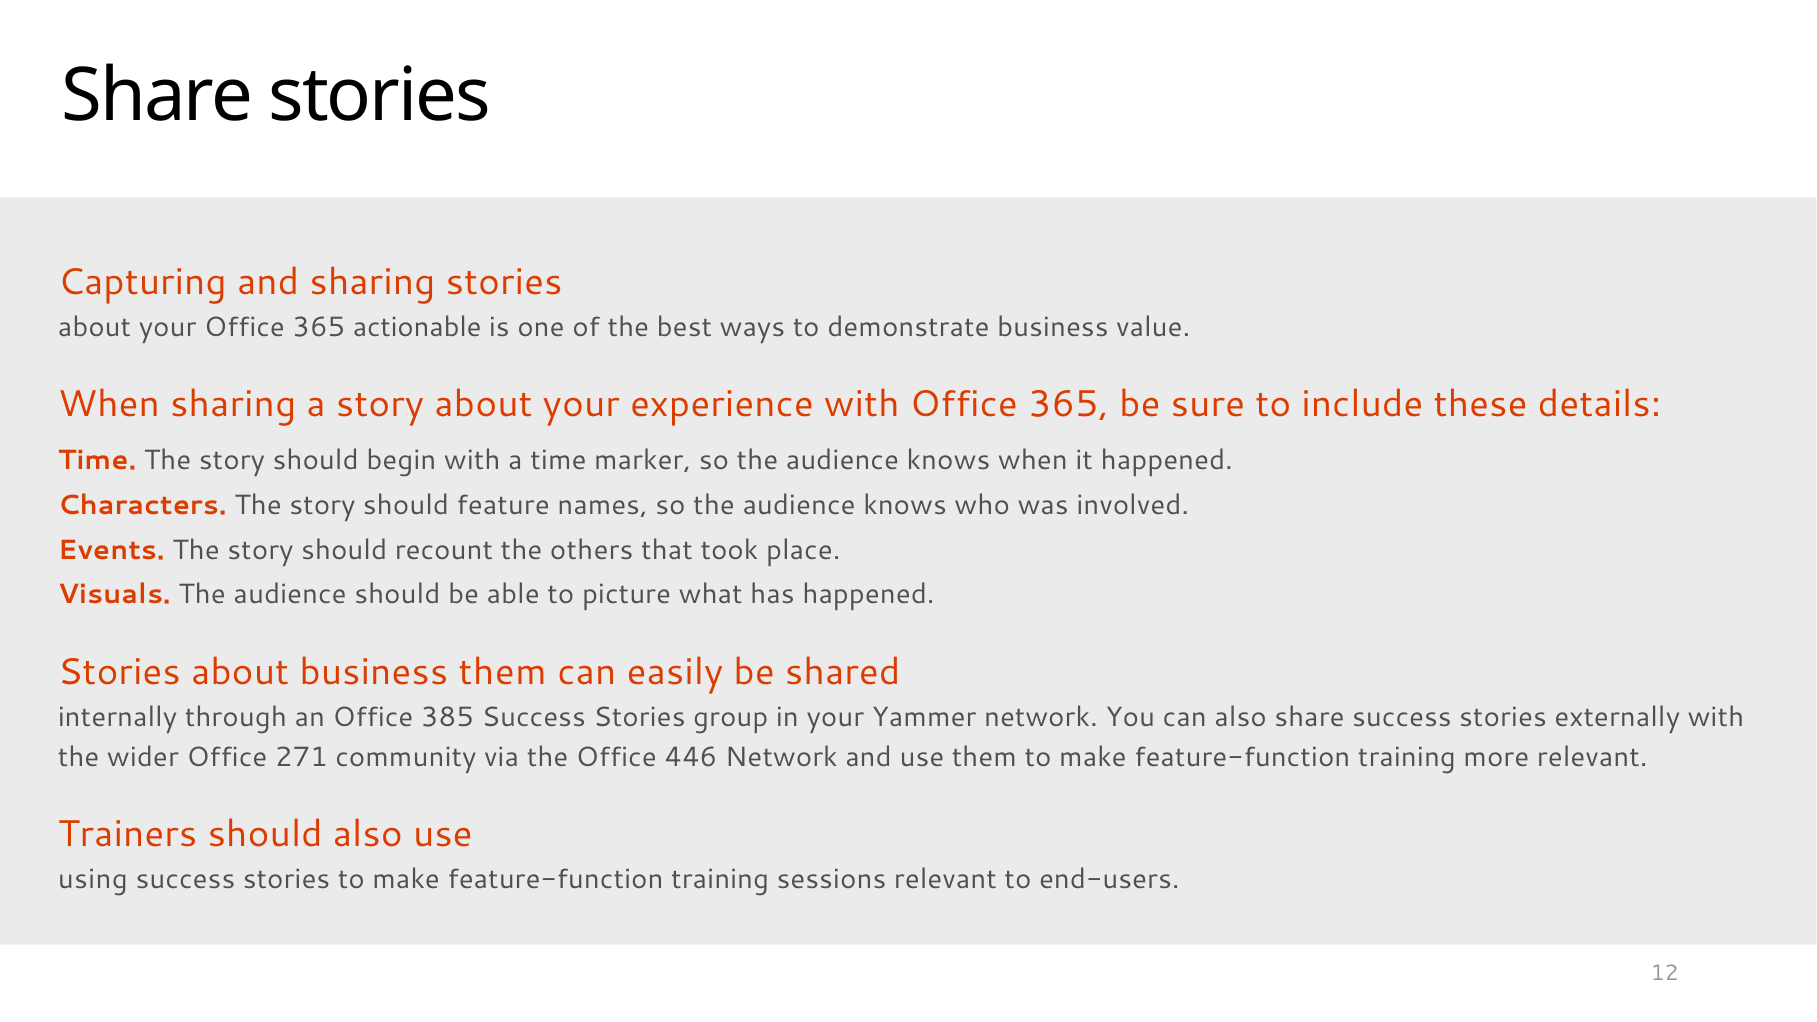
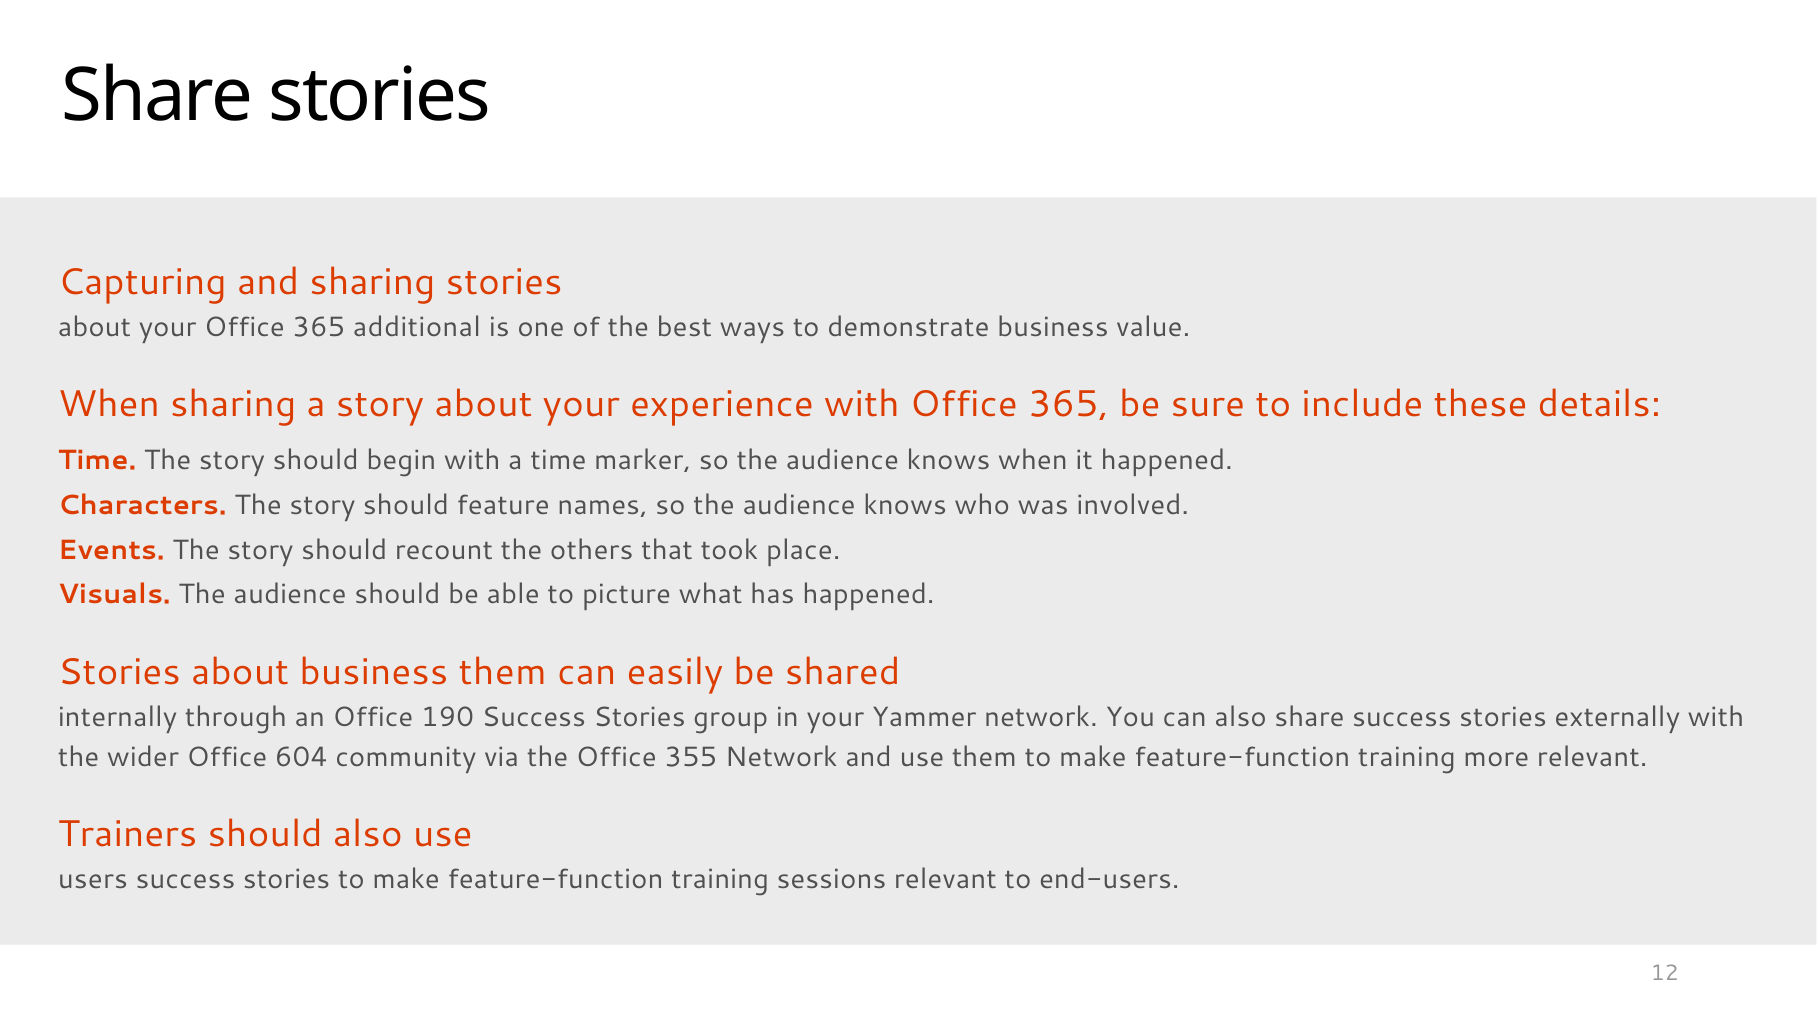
actionable: actionable -> additional (417, 327)
385: 385 -> 190 (447, 717)
271: 271 -> 604 (301, 757)
446: 446 -> 355 (691, 757)
using: using -> users (93, 880)
